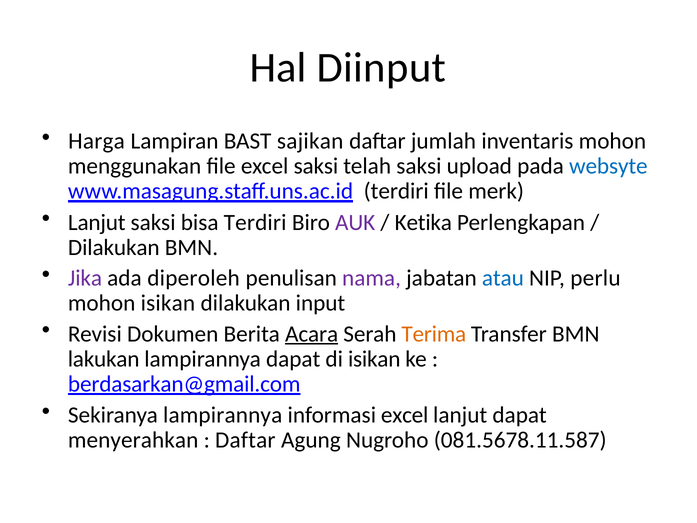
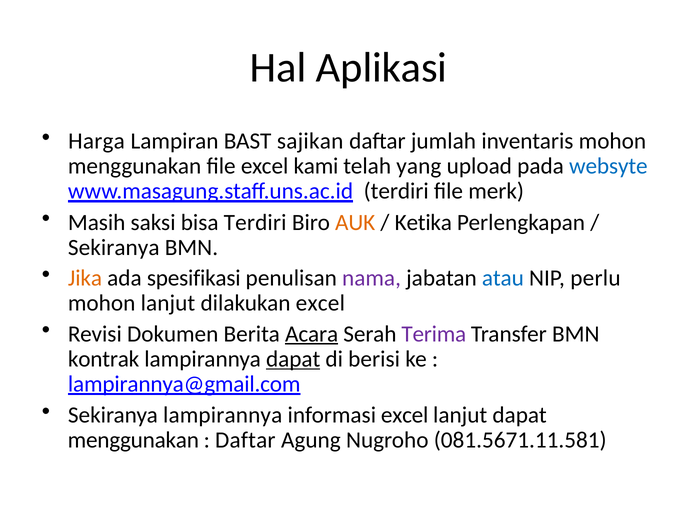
Diinput: Diinput -> Aplikasi (382, 67)
excel saksi: saksi -> kami (316, 166)
telah saksi: saksi -> yang (419, 166)
Lanjut: Lanjut -> Masih (97, 222)
AUK colour: purple -> orange (355, 222)
Dilakukan: Dilakukan -> Sekiranya (114, 247)
Jika colour: purple -> orange (85, 278)
diperoleh: diperoleh -> spesifikasi (194, 278)
mohon isikan: isikan -> lanjut (168, 303)
dilakukan input: input -> excel (320, 303)
Terima colour: orange -> purple (434, 334)
lakukan: lakukan -> kontrak (104, 359)
dapat underline: none -> present (293, 359)
di isikan: isikan -> berisi (374, 359)
berdasarkan@gmail.com: berdasarkan@gmail.com -> lampirannya@gmail.com (184, 384)
menyerahkan: menyerahkan -> menggunakan (133, 440)
081.5678.11.587: 081.5678.11.587 -> 081.5671.11.581 (520, 440)
